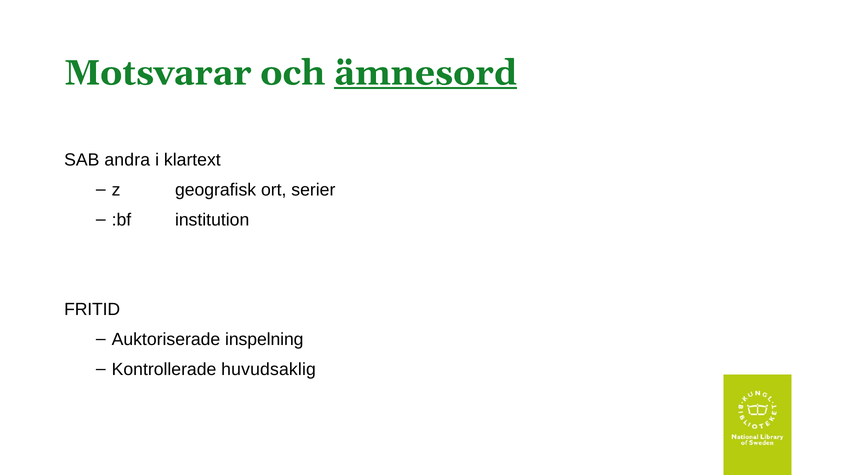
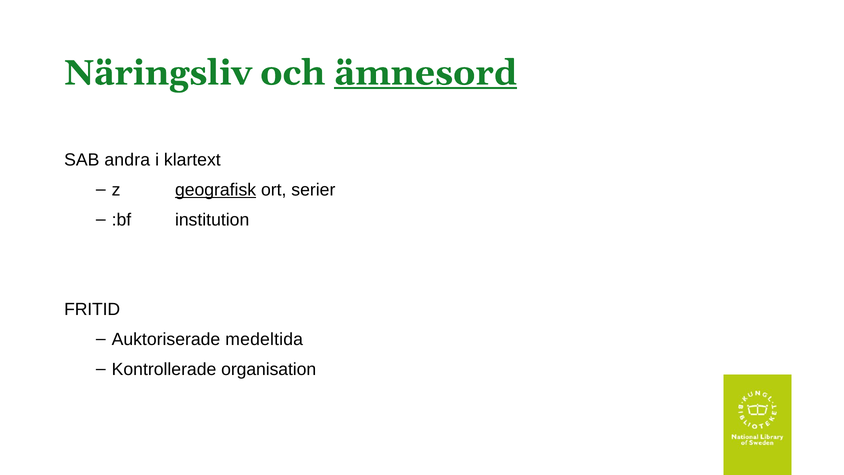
Motsvarar: Motsvarar -> Näringsliv (158, 73)
geografisk underline: none -> present (216, 190)
inspelning: inspelning -> medeltida (264, 339)
huvudsaklig: huvudsaklig -> organisation (269, 369)
